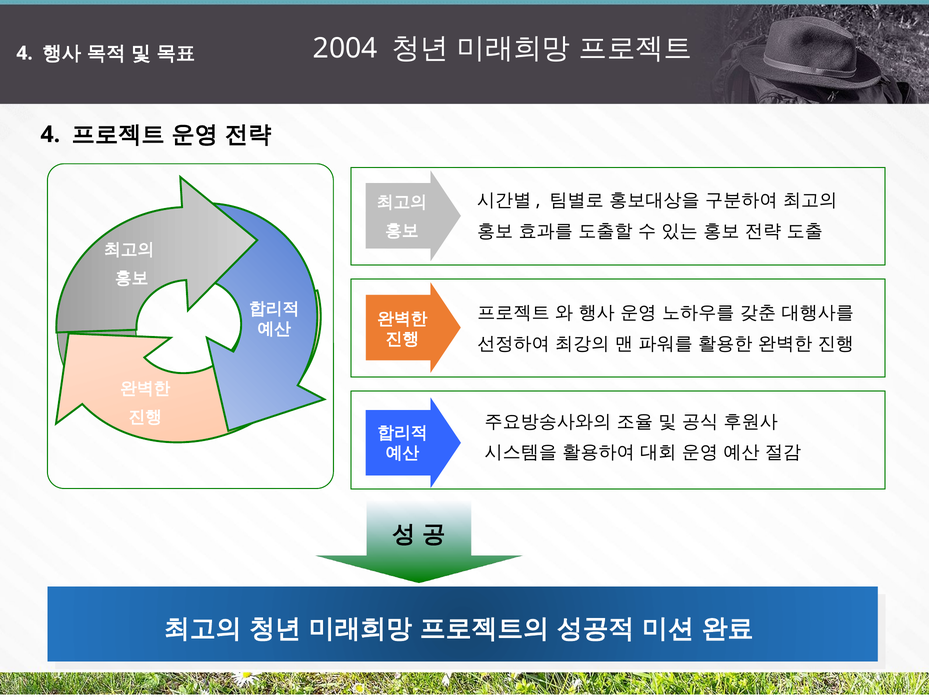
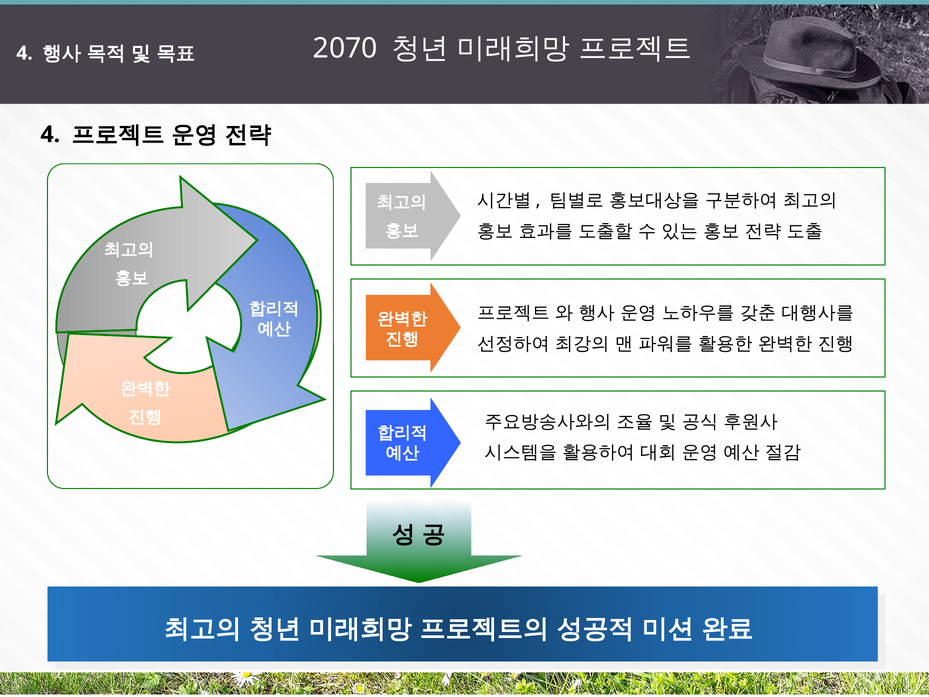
2004: 2004 -> 2070 (345, 49)
